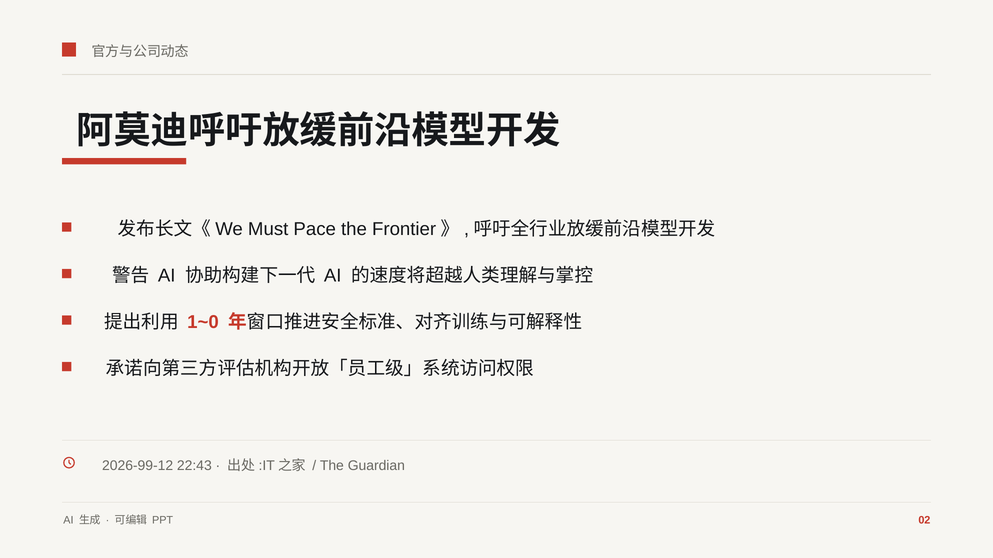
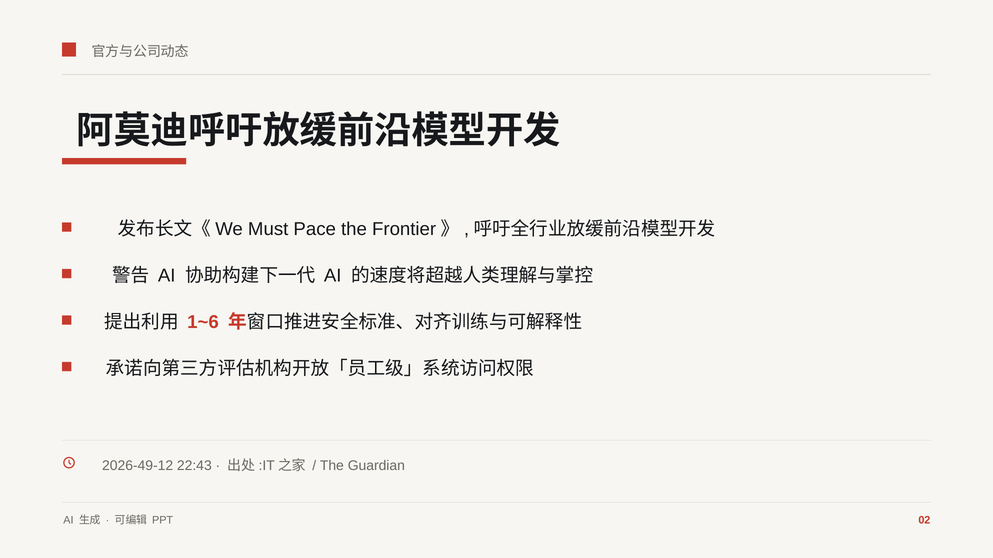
1~0: 1~0 -> 1~6 (203, 322)
2026-99-12: 2026-99-12 -> 2026-49-12 (138, 466)
